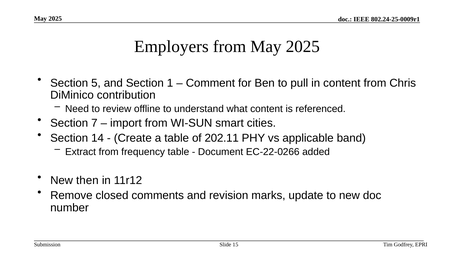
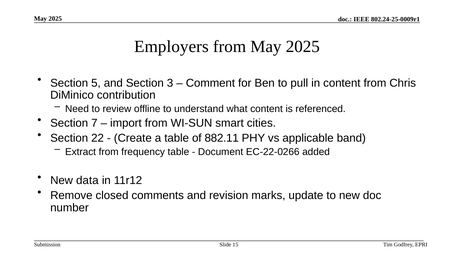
1: 1 -> 3 (170, 83)
14: 14 -> 22 (98, 138)
202.11: 202.11 -> 882.11 (222, 138)
then: then -> data (87, 181)
